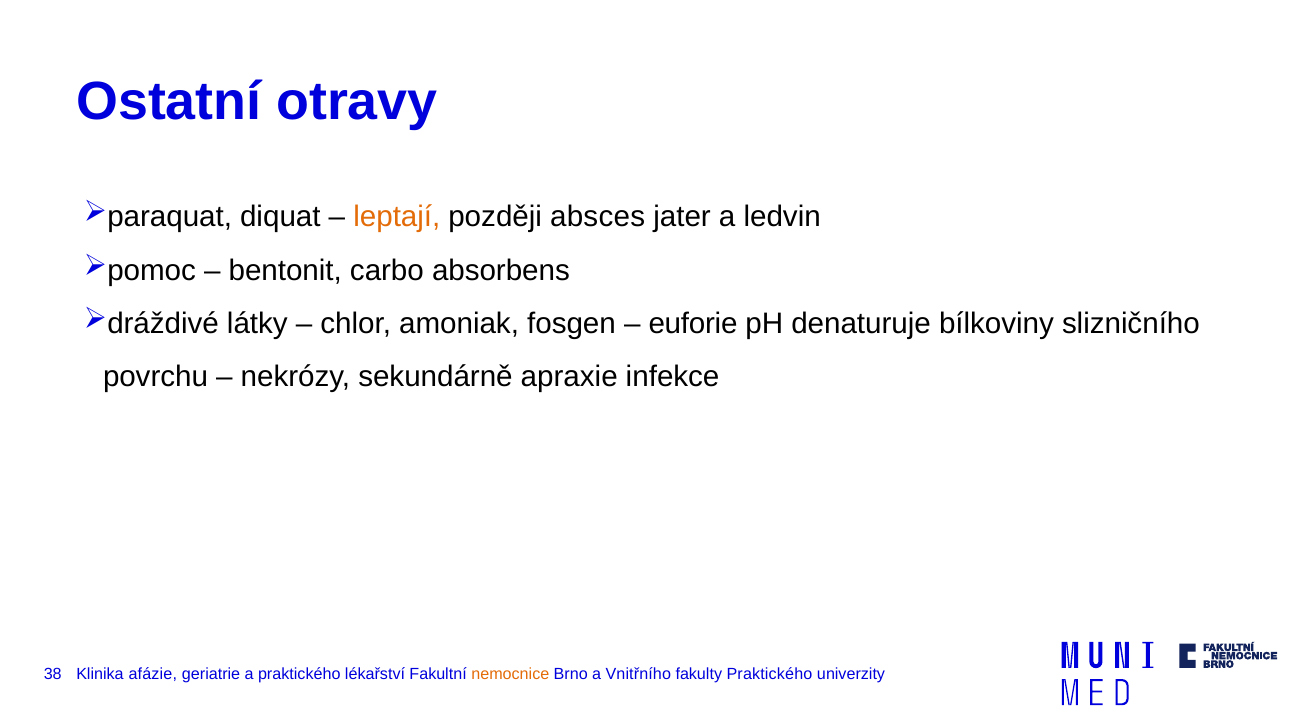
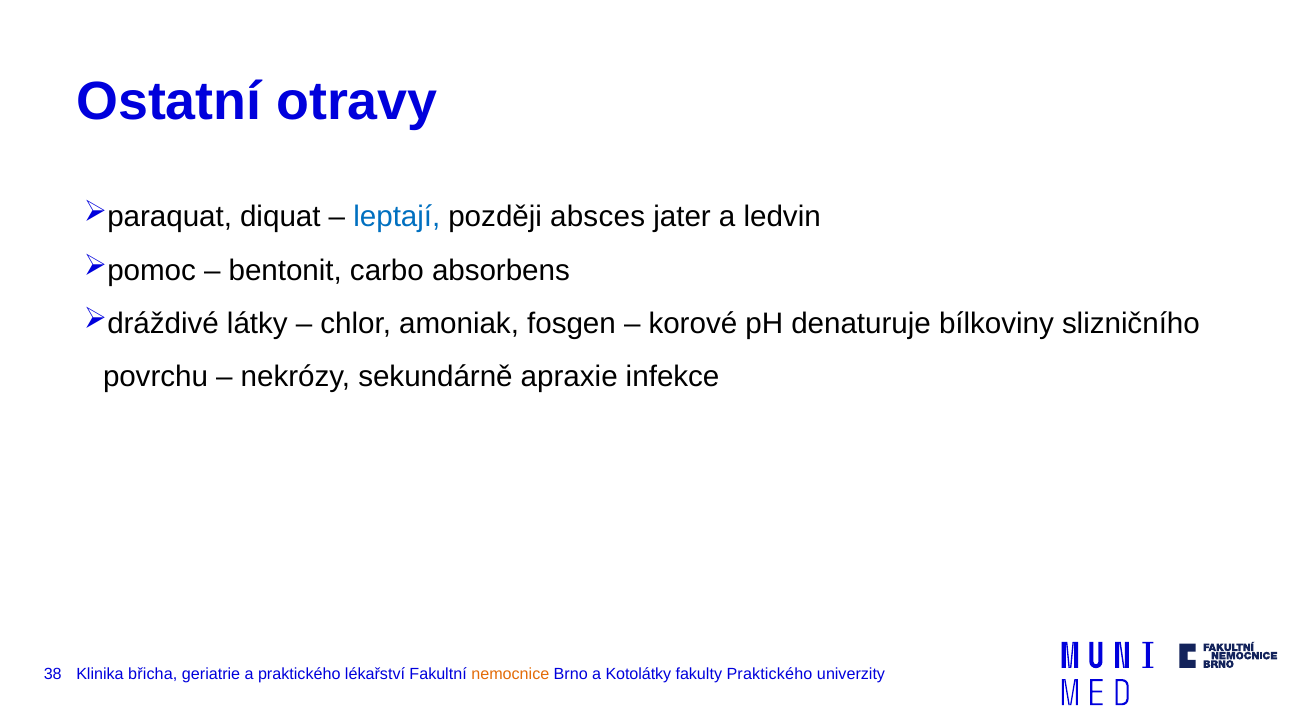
leptají colour: orange -> blue (397, 217)
euforie: euforie -> korové (693, 323)
afázie: afázie -> břicha (153, 674)
Vnitřního: Vnitřního -> Kotolátky (638, 674)
